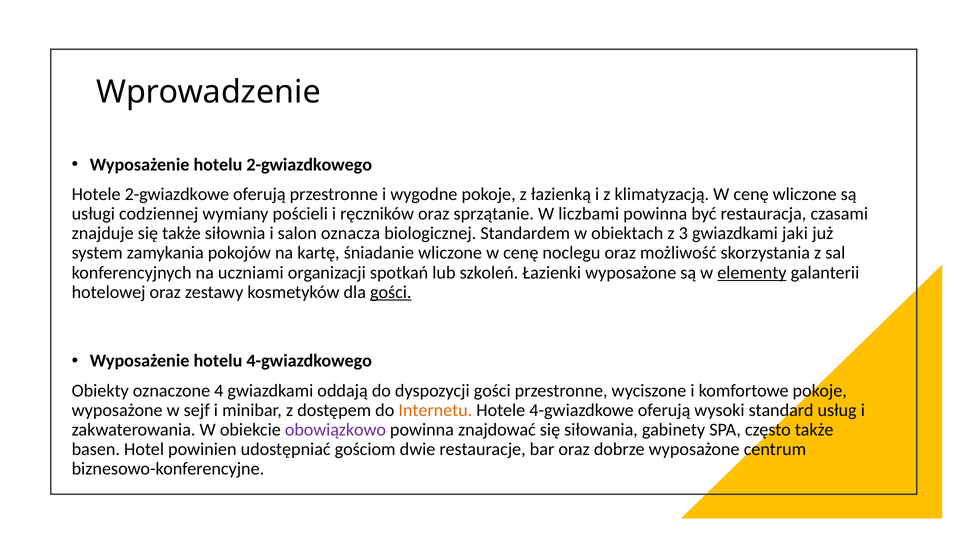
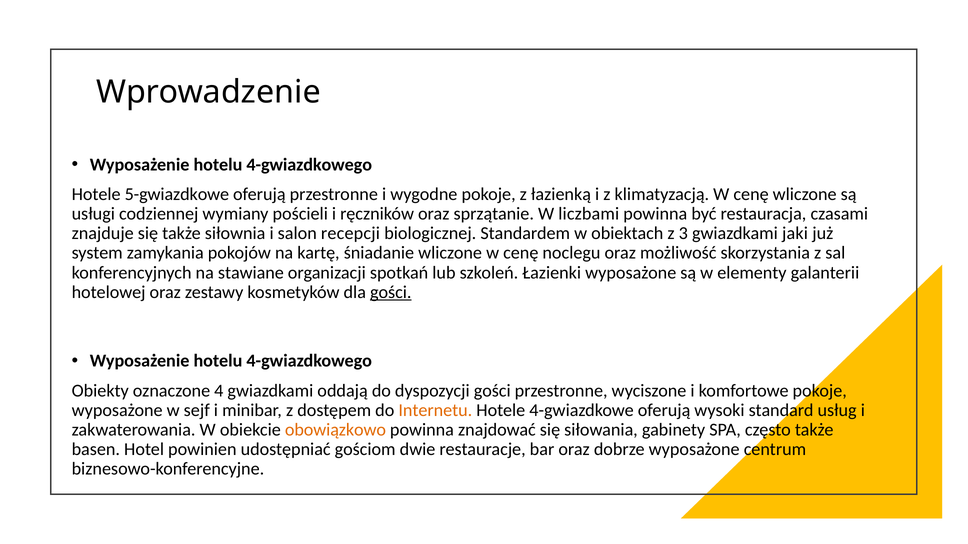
2-gwiazdkowego: 2-gwiazdkowego -> 4-gwiazdkowego (309, 165)
2-gwiazdkowe: 2-gwiazdkowe -> 5-gwiazdkowe (177, 194)
oznacza: oznacza -> recepcji (350, 234)
uczniami: uczniami -> stawiane (251, 273)
elementy underline: present -> none (752, 273)
obowiązkowo colour: purple -> orange (335, 430)
